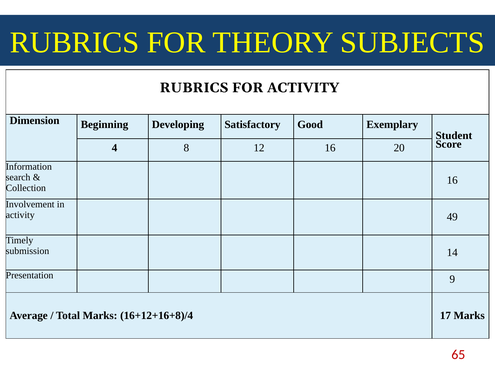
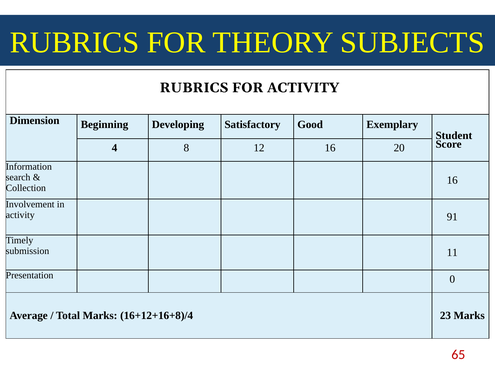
49: 49 -> 91 (452, 217)
14: 14 -> 11 (452, 253)
9: 9 -> 0 (452, 279)
17: 17 -> 23 (445, 316)
